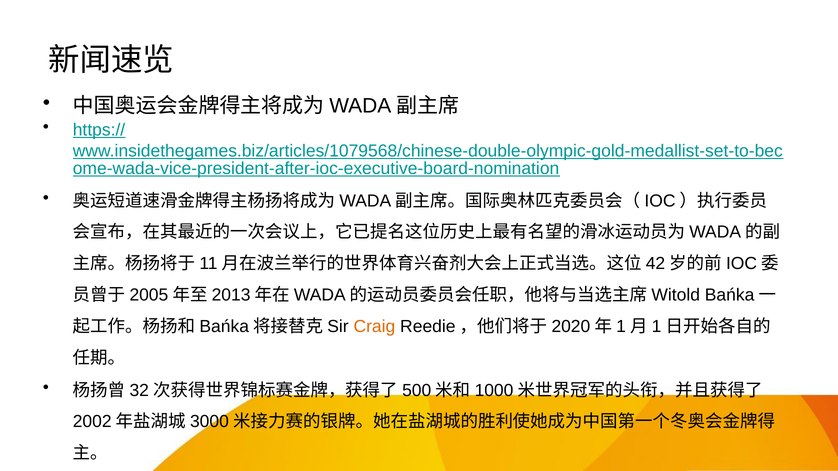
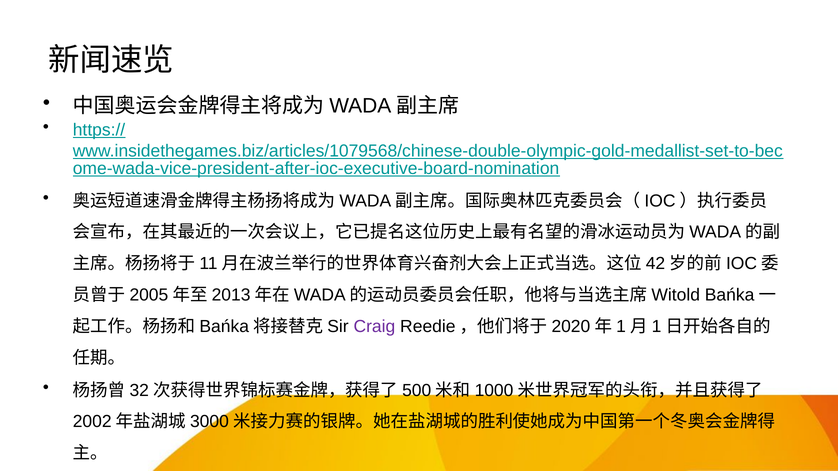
Craig colour: orange -> purple (374, 327)
